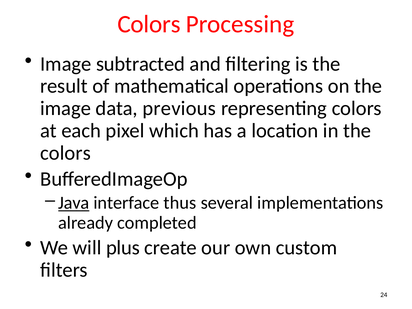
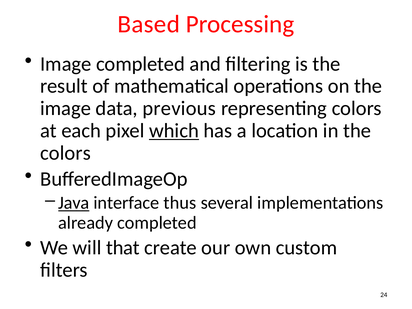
Colors: Colors -> Based (149, 24)
Image subtracted: subtracted -> completed (140, 64)
which underline: none -> present (174, 131)
plus: plus -> that (123, 248)
